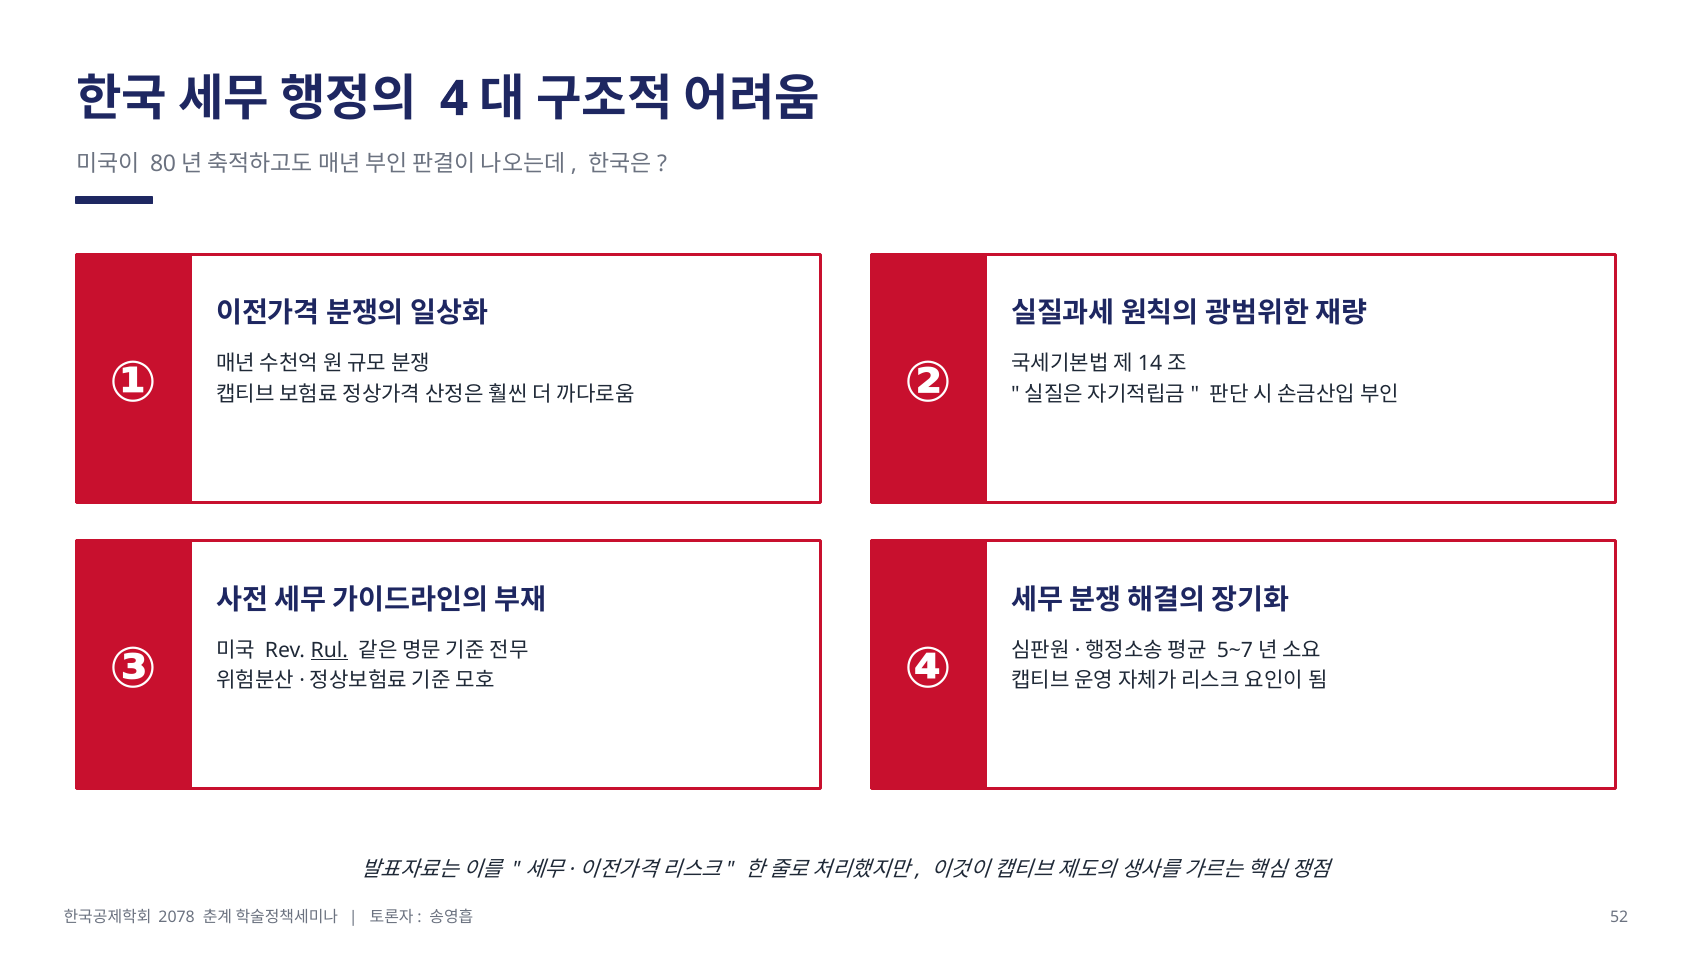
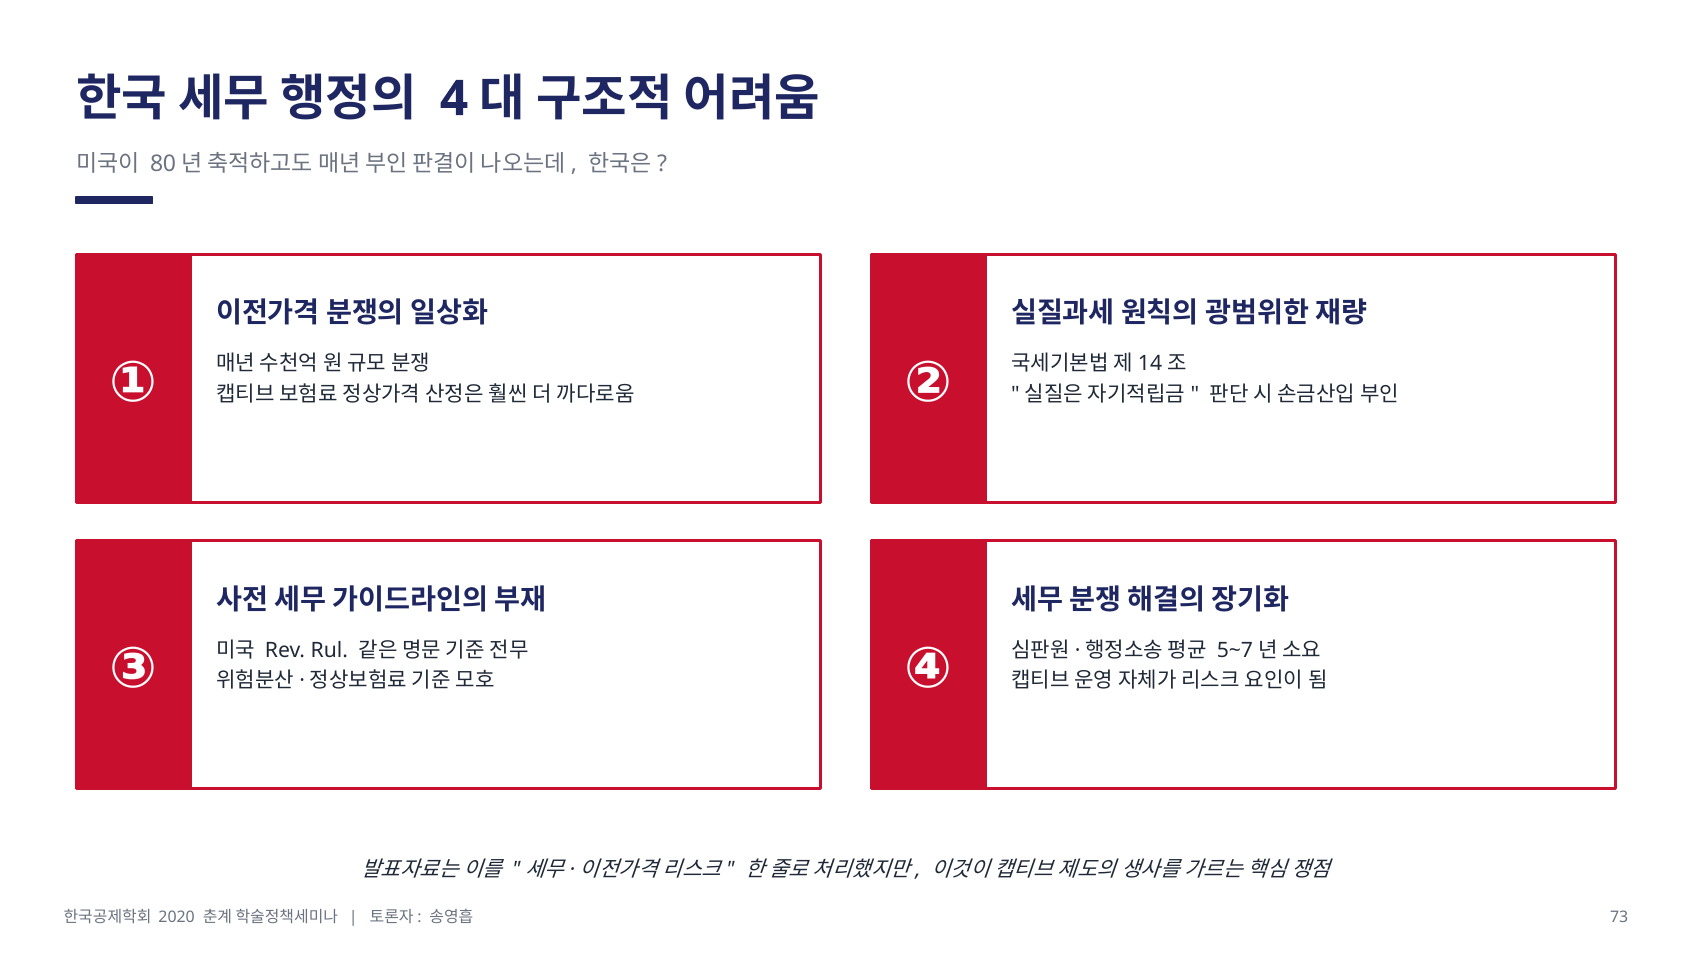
Rul underline: present -> none (329, 650)
2078: 2078 -> 2020 (177, 917)
52: 52 -> 73 (1619, 917)
